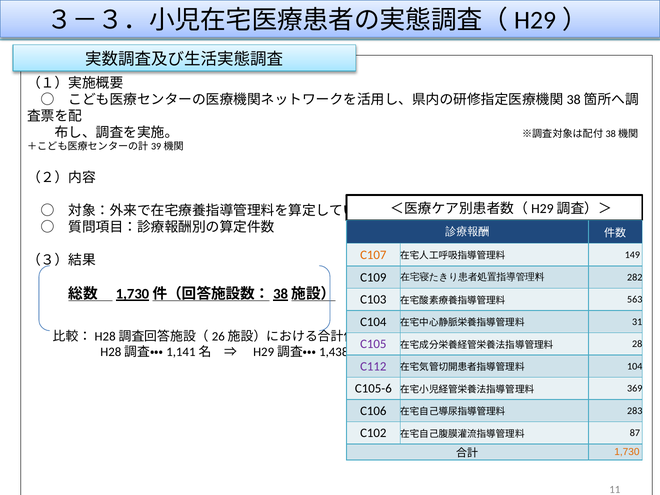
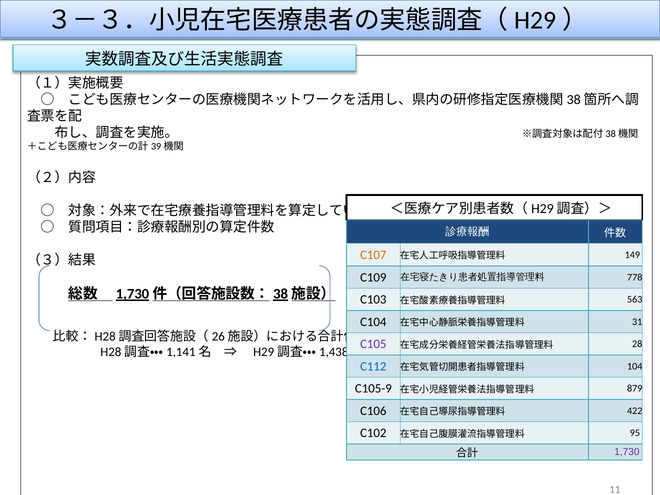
282: 282 -> 778 (635, 277)
C112 colour: purple -> blue (373, 366)
C105-6: C105-6 -> C105-9 (373, 389)
369: 369 -> 879 (635, 389)
283: 283 -> 422 (635, 411)
87: 87 -> 95 (635, 433)
1,730 colour: orange -> purple (627, 452)
